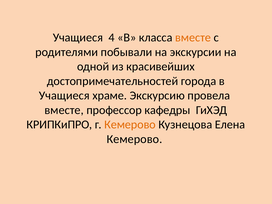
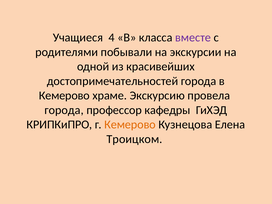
вместе colour: orange -> purple (193, 38)
Учащиеся: Учащиеся -> Кемерово (64, 96)
вместе: вместе -> города (64, 110)
Кемерово: Кемерово -> Троицком (134, 139)
